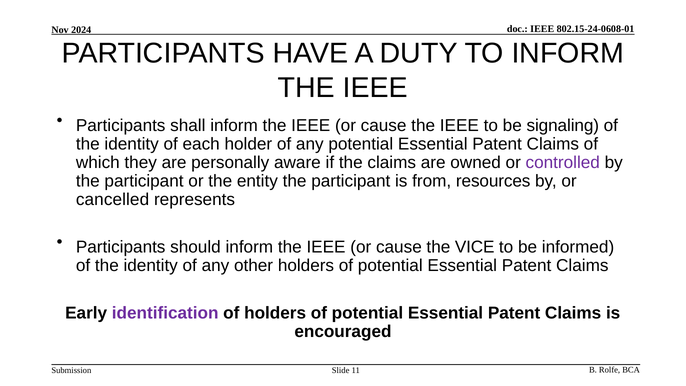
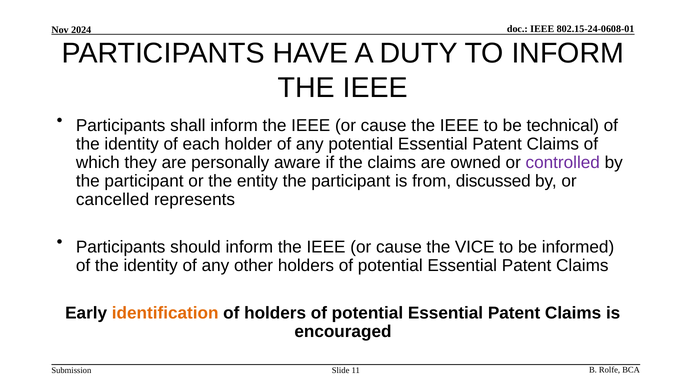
signaling: signaling -> technical (563, 126)
resources: resources -> discussed (493, 181)
identification colour: purple -> orange (165, 313)
